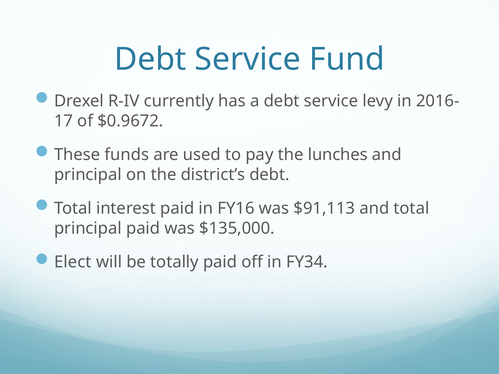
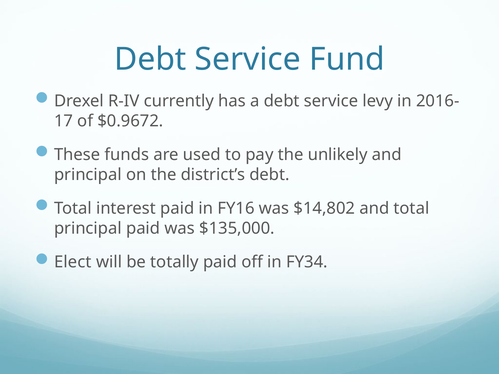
lunches: lunches -> unlikely (338, 155)
$91,113: $91,113 -> $14,802 (324, 209)
